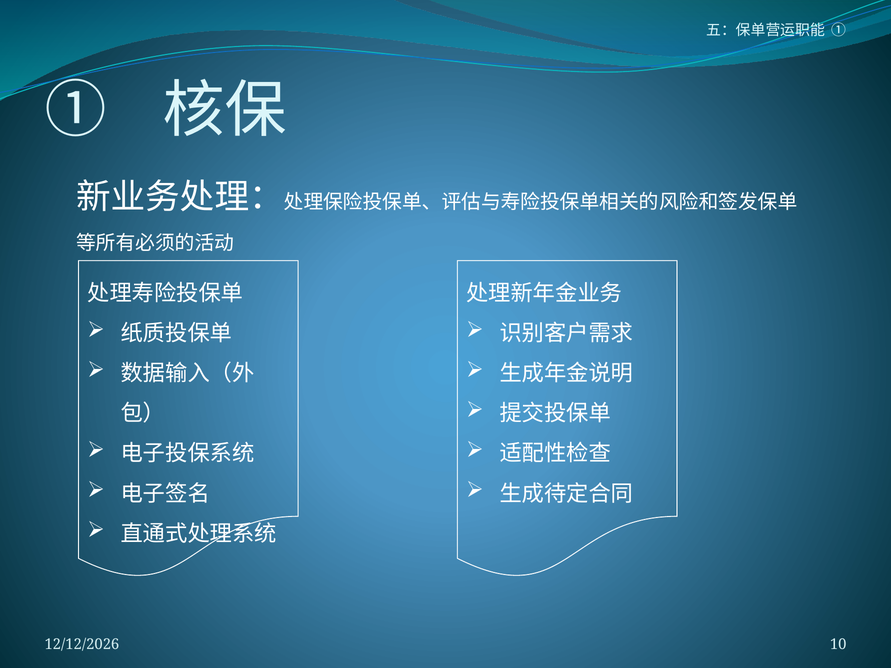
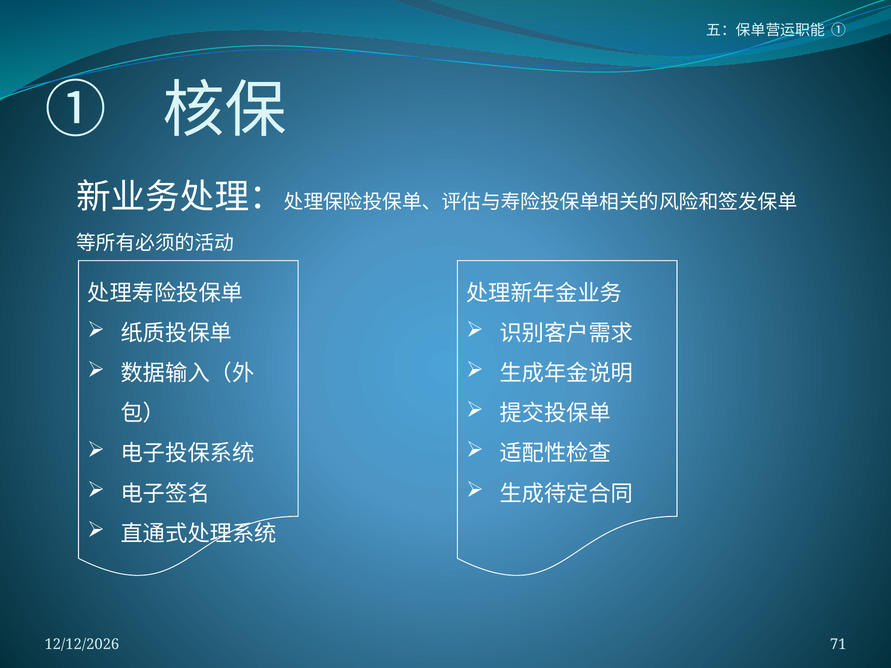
10: 10 -> 71 (838, 645)
